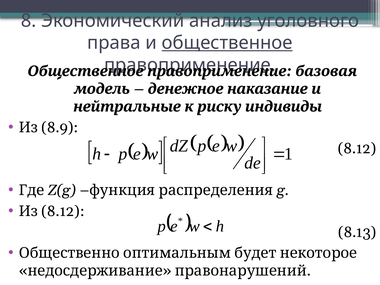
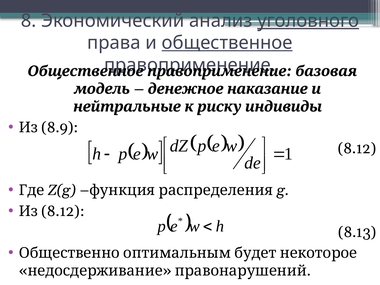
уголовного underline: none -> present (308, 21)
